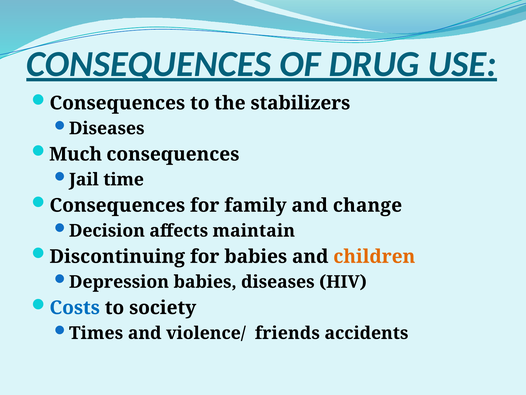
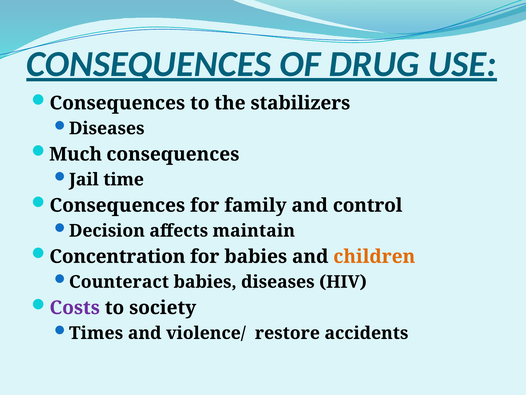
change: change -> control (368, 205)
Discontinuing: Discontinuing -> Concentration (117, 256)
Depression: Depression -> Counteract (119, 282)
Costs colour: blue -> purple (75, 307)
friends: friends -> restore (287, 333)
